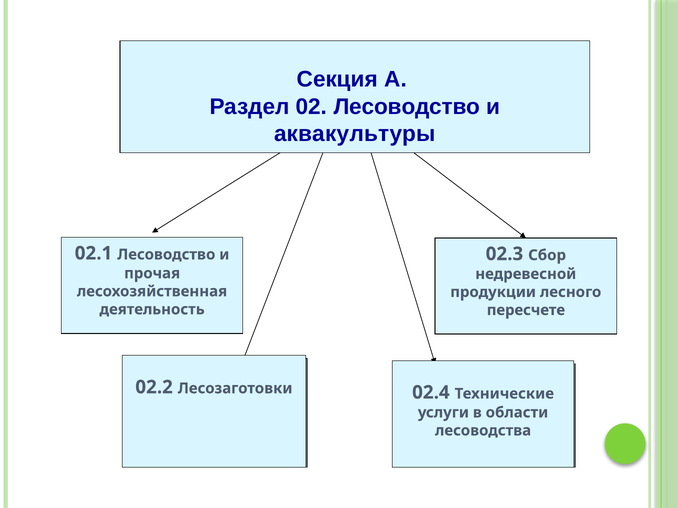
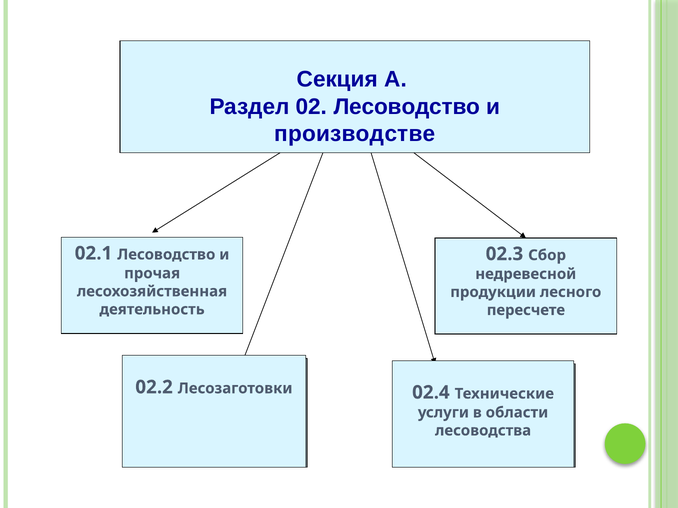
аквакультуры: аквакультуры -> производстве (355, 134)
